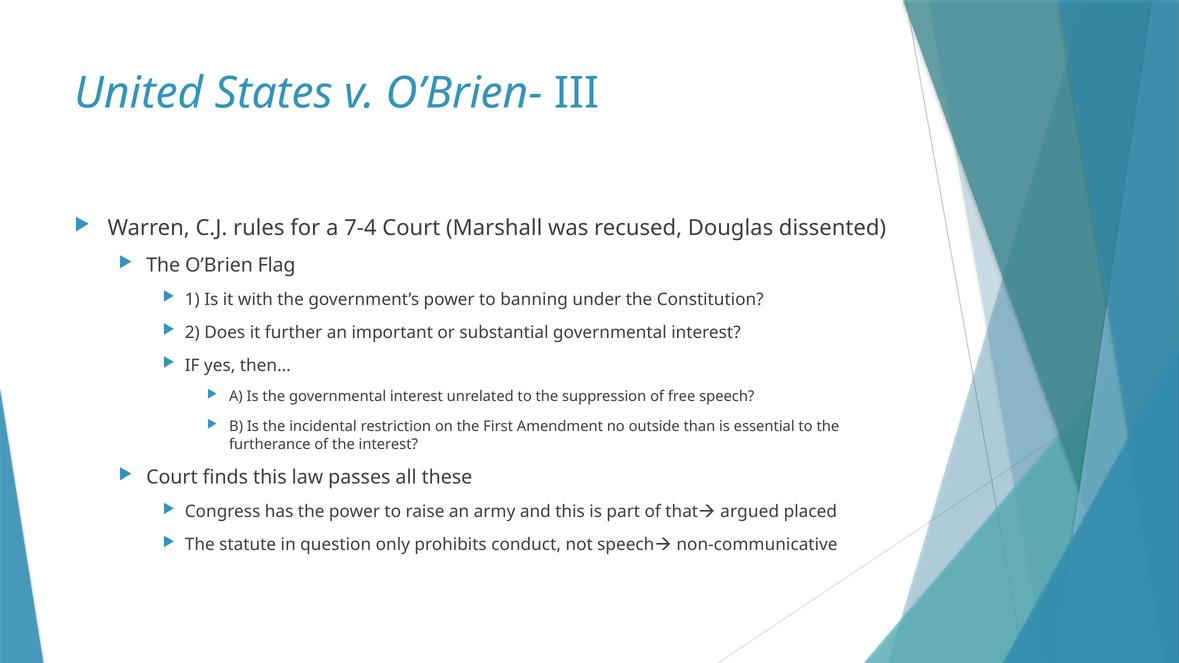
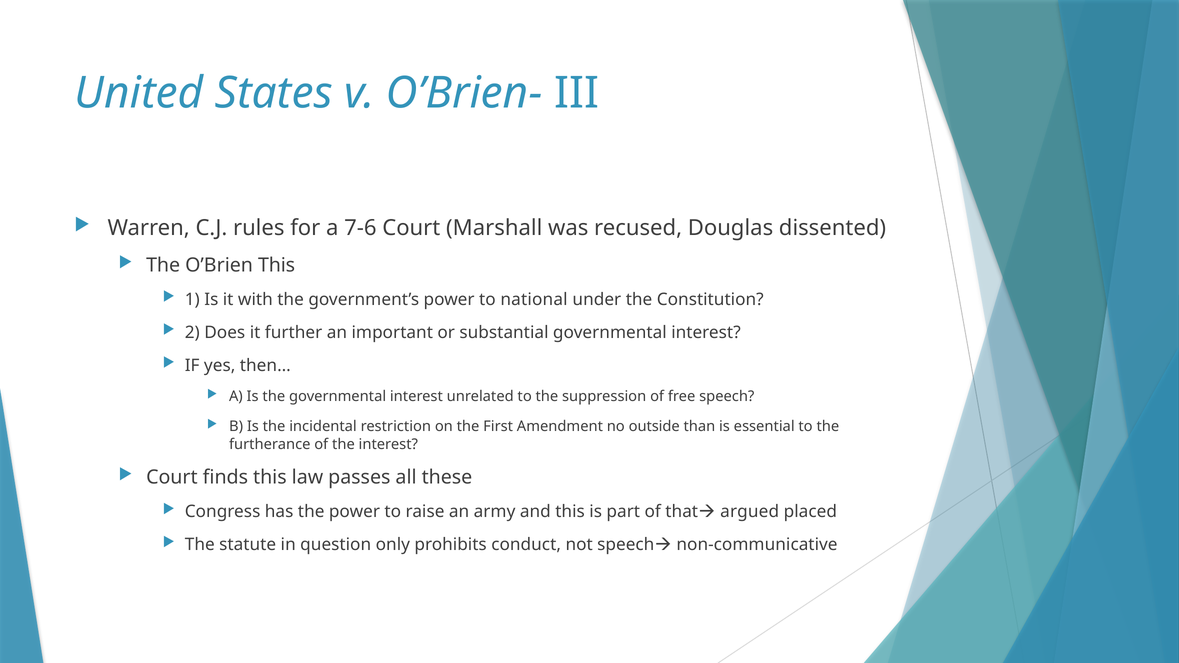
7-4: 7-4 -> 7-6 (360, 228)
O’Brien Flag: Flag -> This (277, 265)
banning: banning -> national (534, 300)
